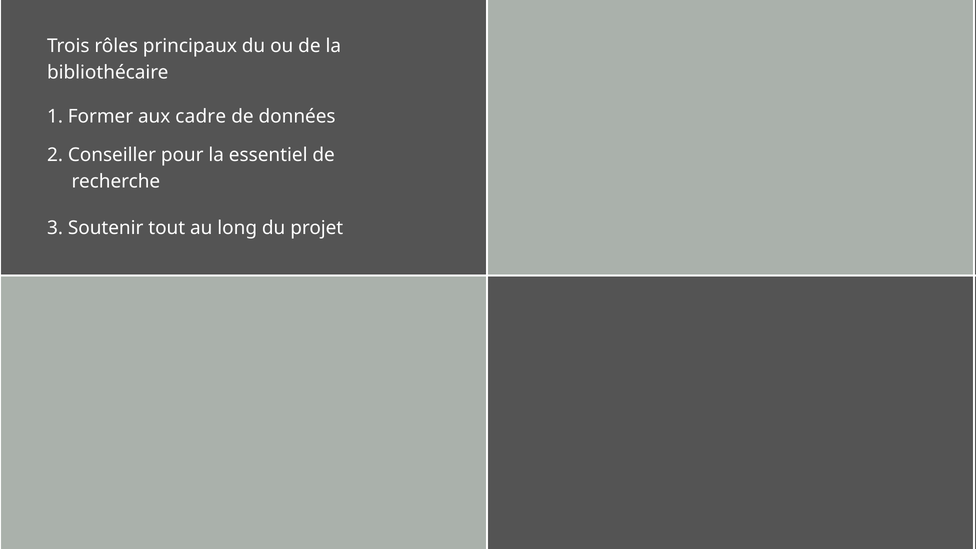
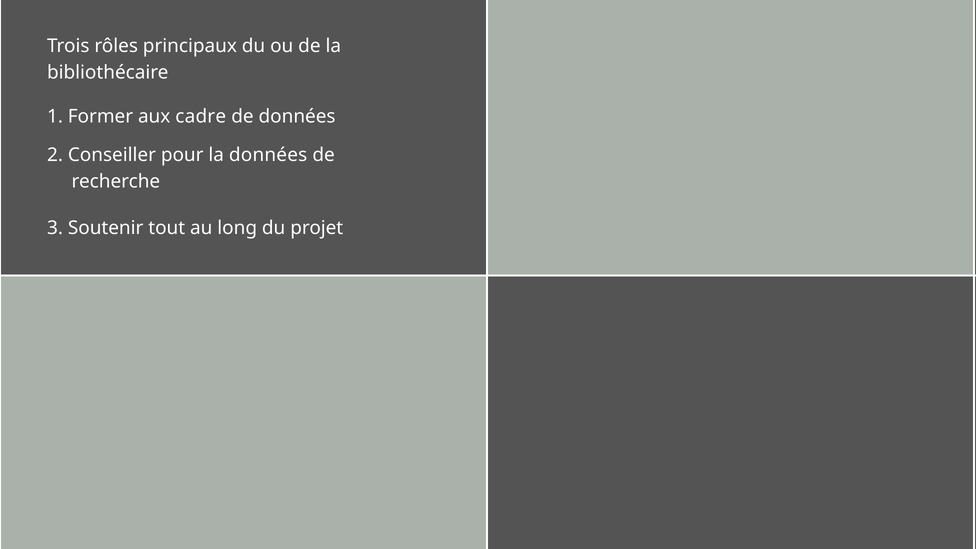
la essentiel: essentiel -> données (268, 155)
